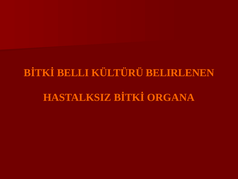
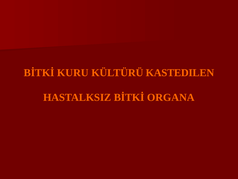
BELLI: BELLI -> KURU (73, 73)
BELIRLENEN: BELIRLENEN -> KASTEDILEN (180, 73)
